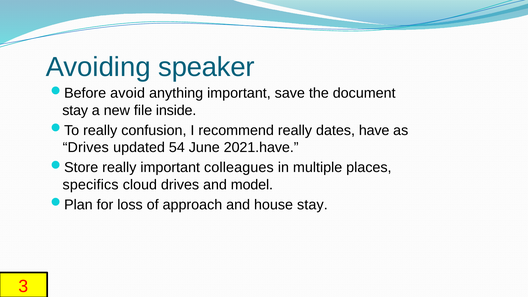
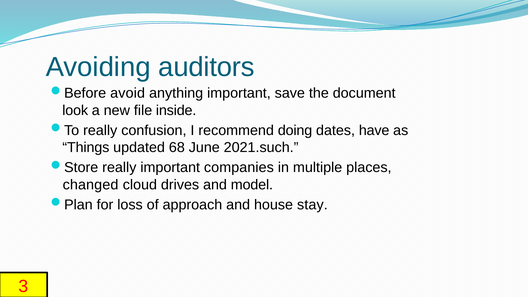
speaker: speaker -> auditors (206, 67)
stay: stay -> look (75, 110)
recommend really: really -> doing (295, 130)
Drives: Drives -> Things (86, 147)
54: 54 -> 68 (177, 147)
2021.have: 2021.have -> 2021.such (261, 147)
colleagues: colleagues -> companies (239, 167)
specifics: specifics -> changed (91, 185)
